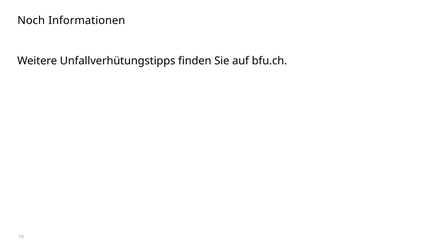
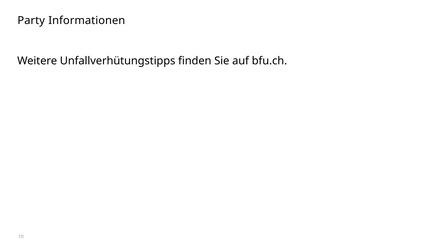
Noch: Noch -> Party (31, 21)
